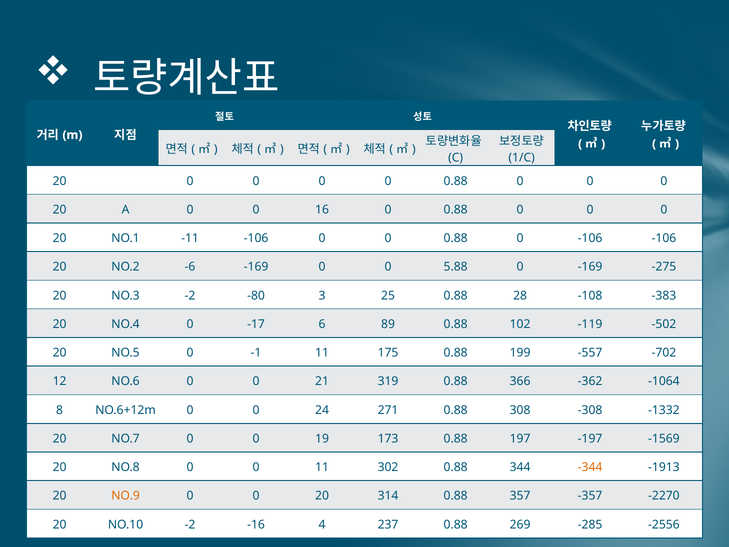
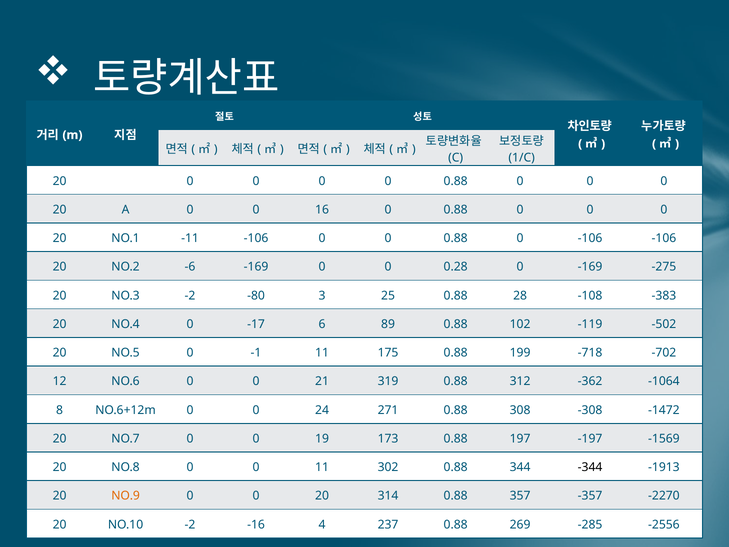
5.88: 5.88 -> 0.28 (456, 267)
-557: -557 -> -718 (590, 353)
366: 366 -> 312 (520, 381)
-1332: -1332 -> -1472 (664, 410)
-344 colour: orange -> black (590, 467)
